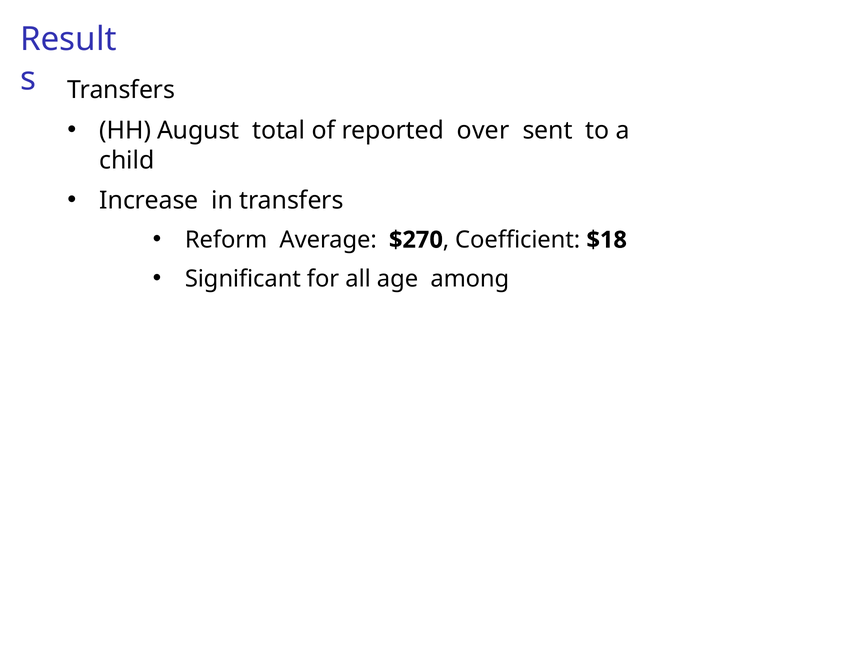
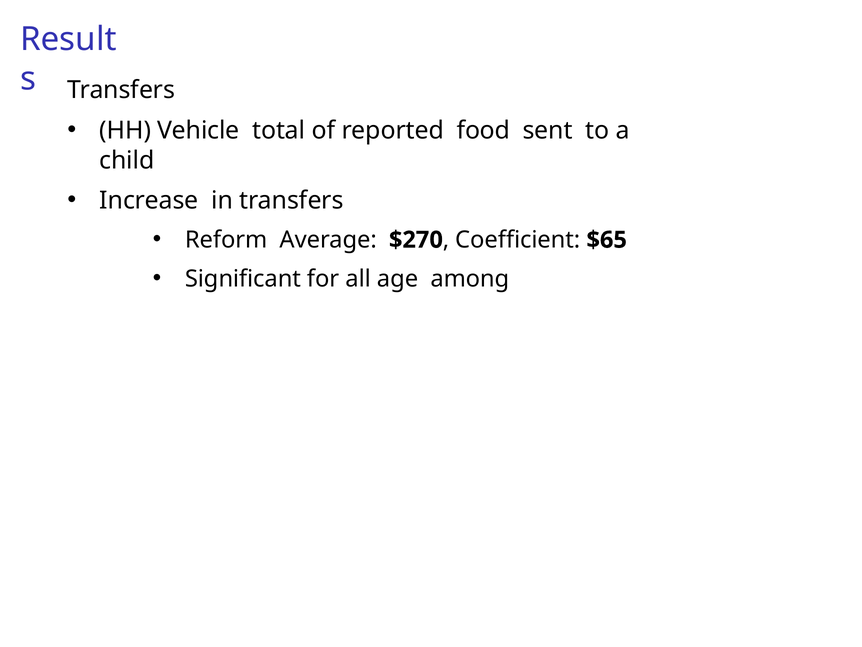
August: August -> Vehicle (198, 130)
over: over -> food (483, 130)
$18: $18 -> $65 (607, 240)
